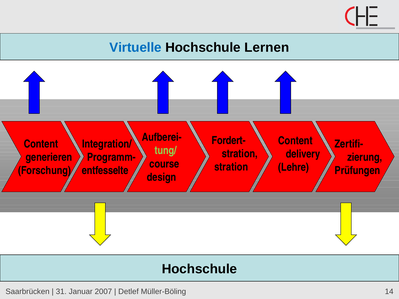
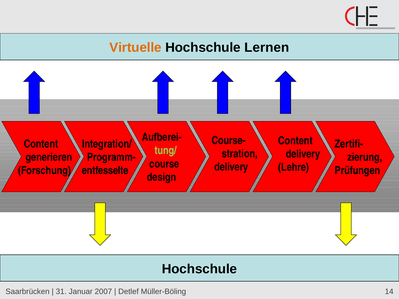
Virtuelle colour: blue -> orange (136, 48)
Fordert-: Fordert- -> Course- (229, 141)
stration: stration -> delivery (231, 167)
